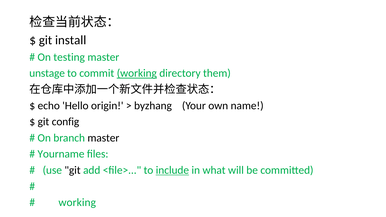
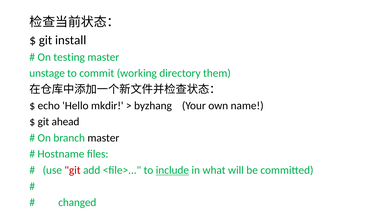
working underline: present -> none (137, 73)
origin: origin -> mkdir (107, 106)
config: config -> ahead (65, 122)
Yourname: Yourname -> Hostname (61, 154)
git colour: black -> red (73, 170)
working: working -> changed (77, 203)
